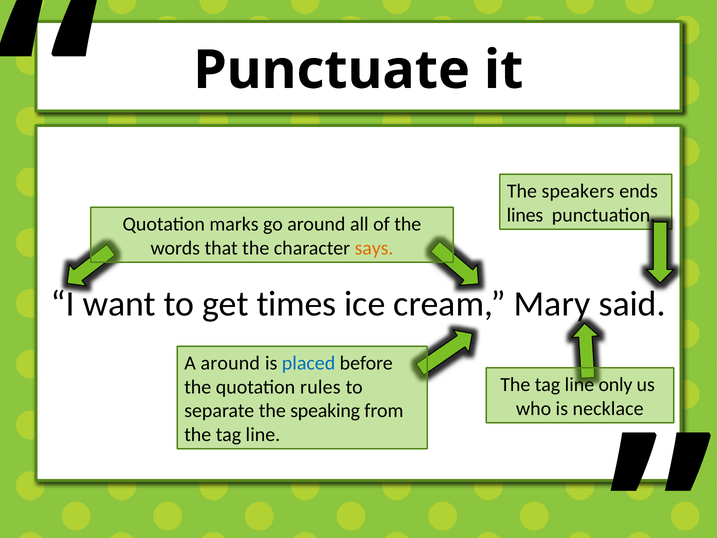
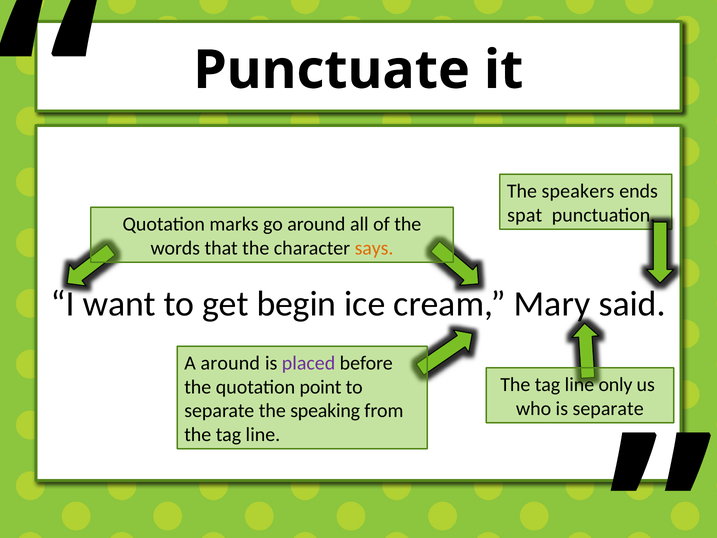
lines: lines -> spat (525, 215)
times: times -> begin (297, 304)
placed colour: blue -> purple (309, 363)
rules: rules -> point (321, 387)
is necklace: necklace -> separate (608, 408)
